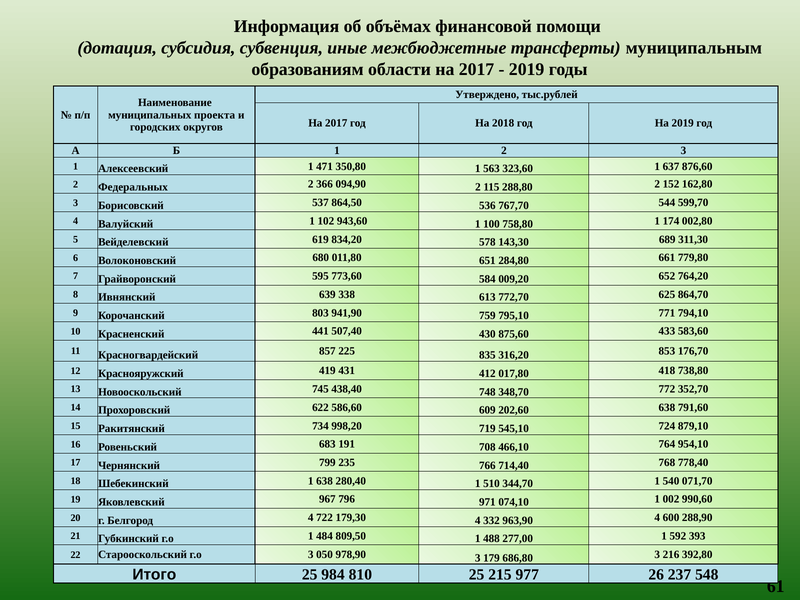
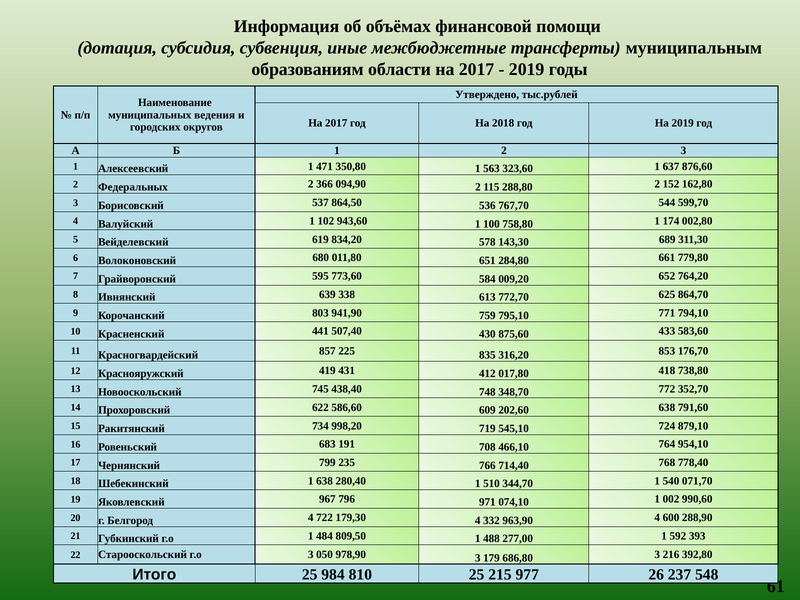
проекта: проекта -> ведения (215, 115)
